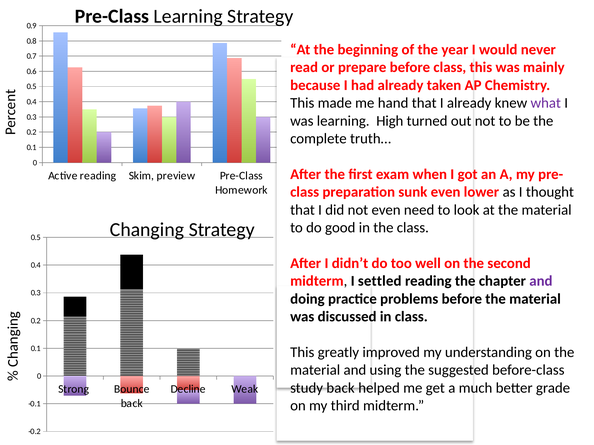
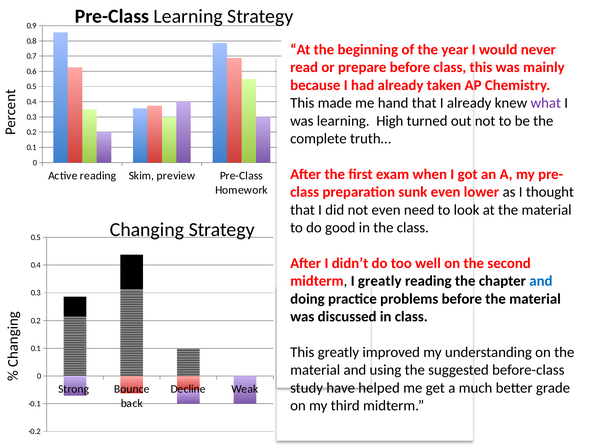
I settled: settled -> greatly (380, 281)
and colour: purple -> blue (541, 281)
study back: back -> have (341, 388)
